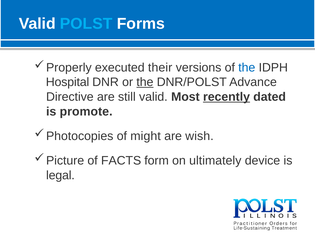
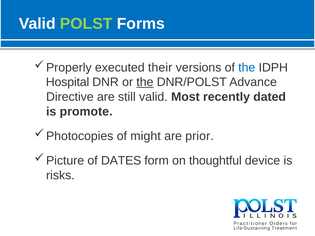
POLST colour: light blue -> light green (86, 24)
recently underline: present -> none (227, 97)
wish: wish -> prior (200, 136)
FACTS: FACTS -> DATES (121, 161)
ultimately: ultimately -> thoughtful (215, 161)
legal: legal -> risks (60, 175)
